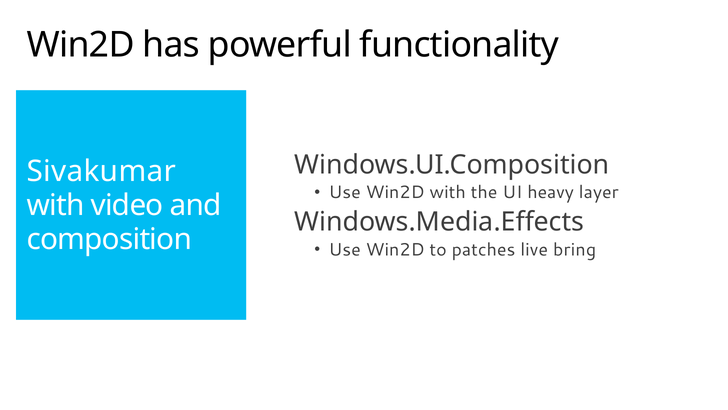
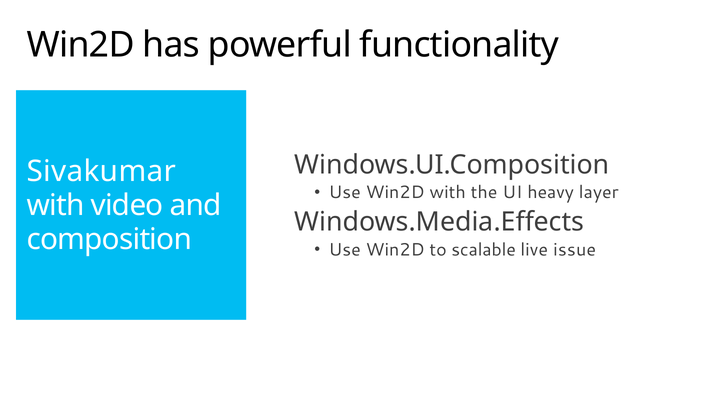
patches: patches -> scalable (484, 249)
bring: bring -> issue (575, 249)
